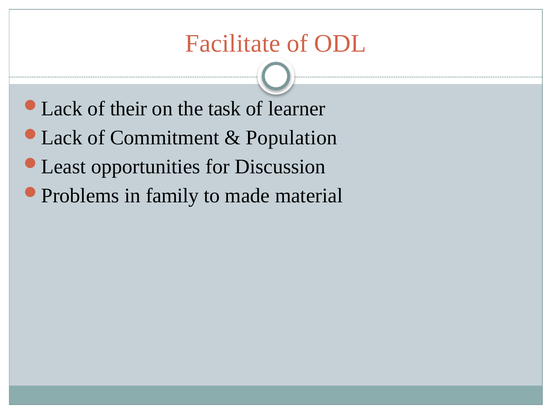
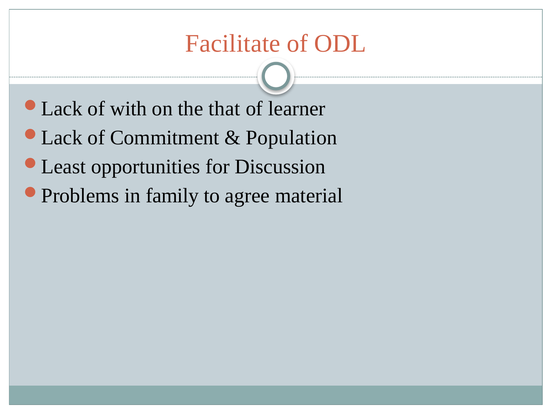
their: their -> with (128, 109)
task: task -> that (224, 109)
made: made -> agree (247, 196)
